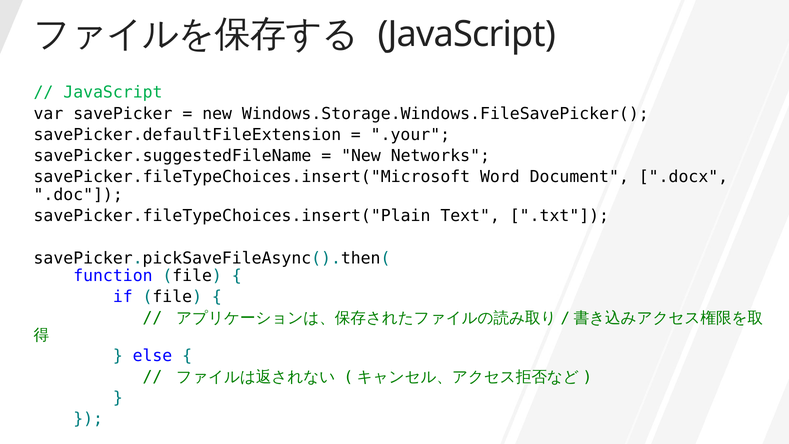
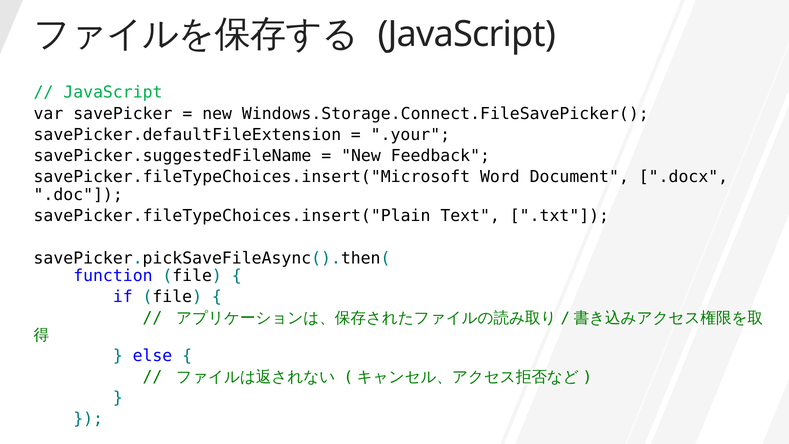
Windows.Storage.Windows.FileSavePicker(: Windows.Storage.Windows.FileSavePicker( -> Windows.Storage.Connect.FileSavePicker( (445, 114)
Networks: Networks -> Feedback (440, 156)
